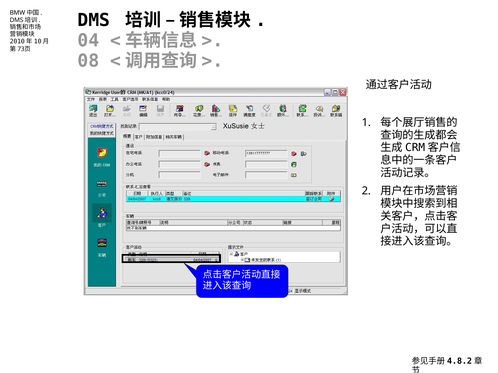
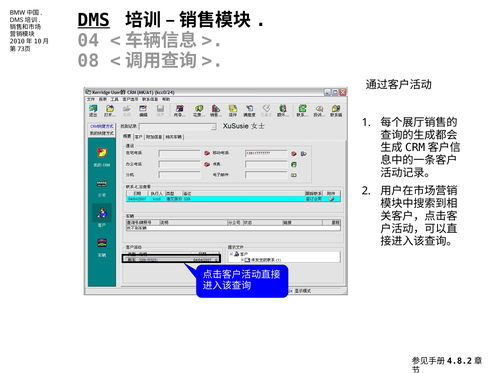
DMS underline: none -> present (94, 20)
